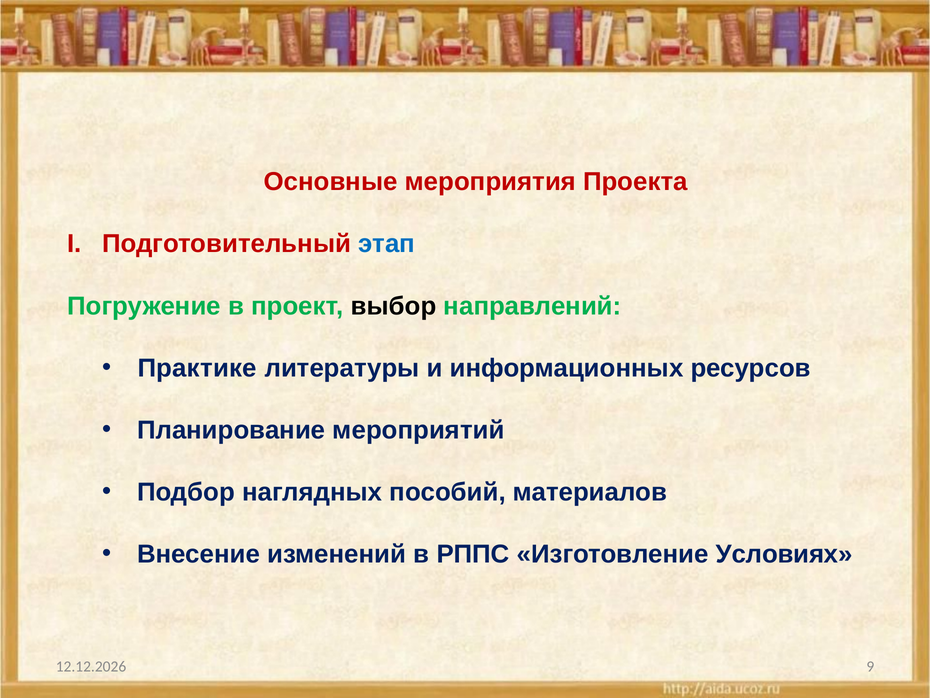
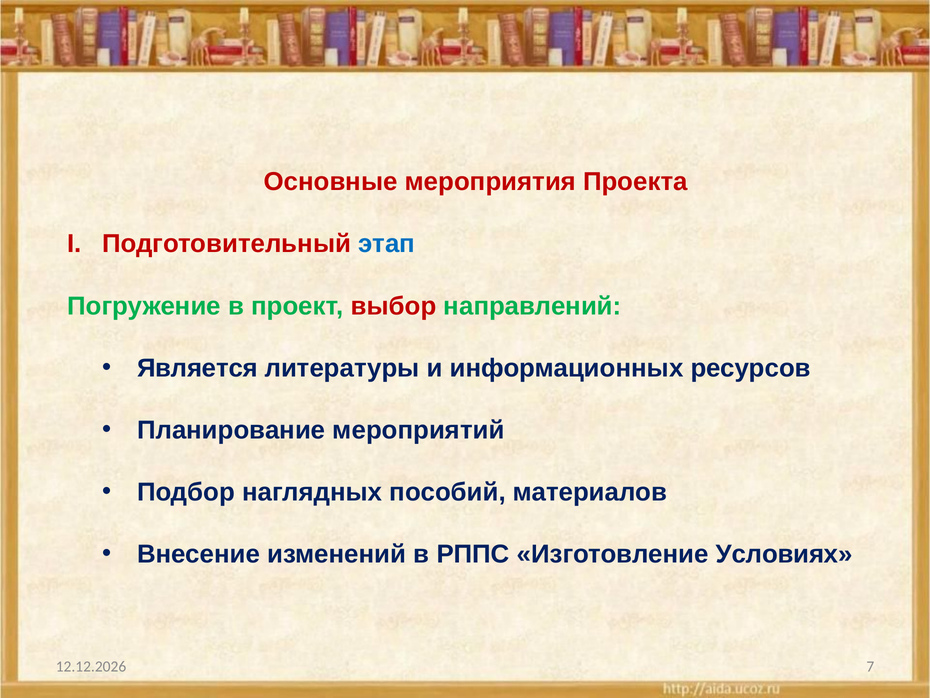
выбор colour: black -> red (393, 306)
Практике: Практике -> Является (197, 368)
9: 9 -> 7 (870, 666)
